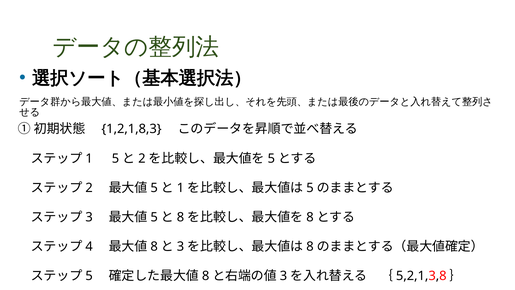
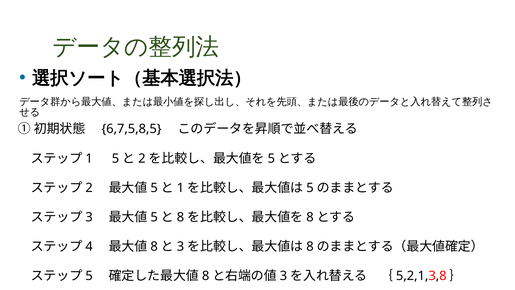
1,2,1,8,3: 1,2,1,8,3 -> 6,7,5,8,5 (132, 129)
